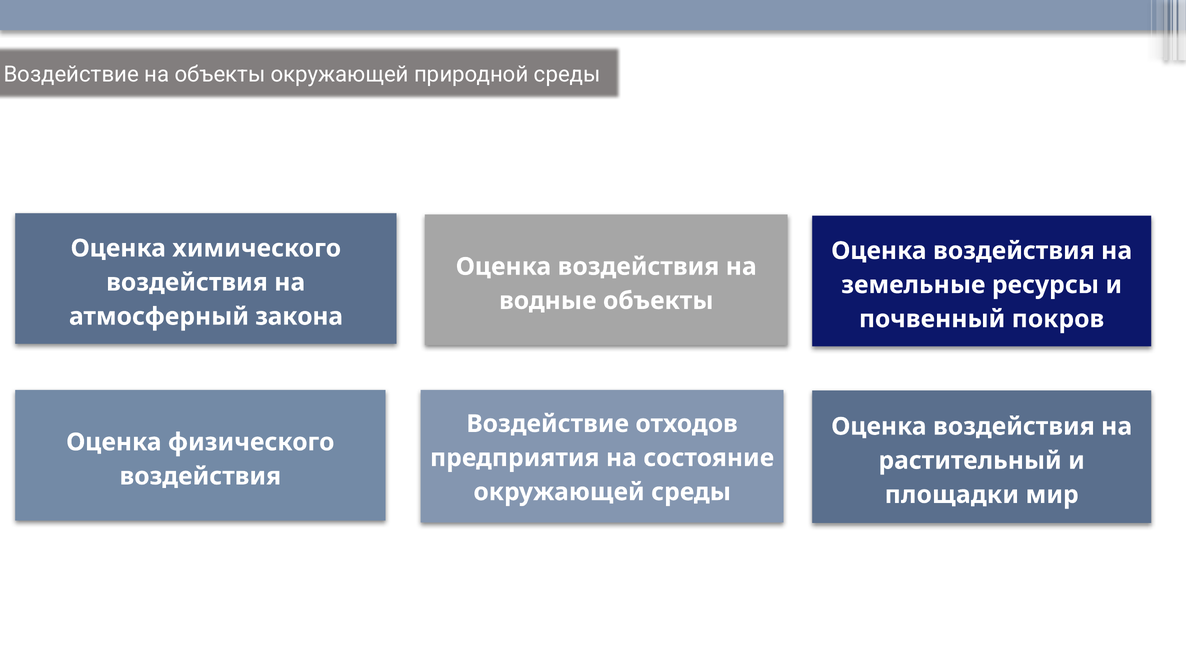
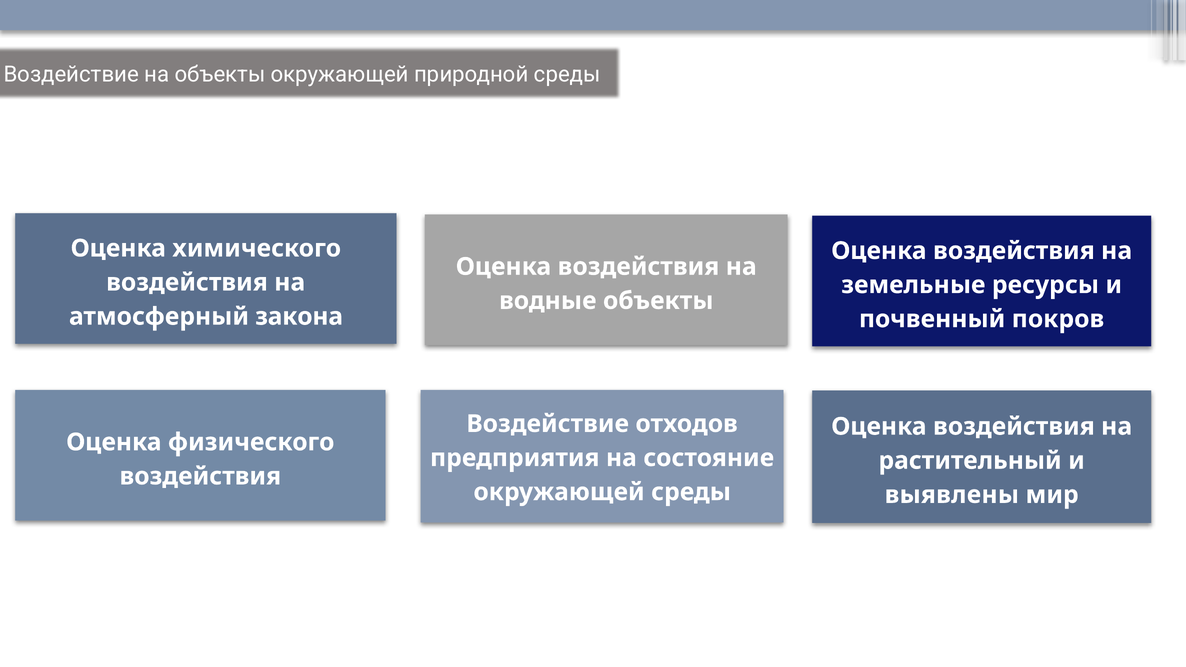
площадки: площадки -> выявлены (952, 495)
